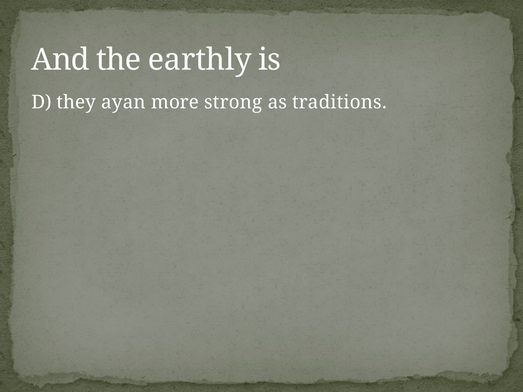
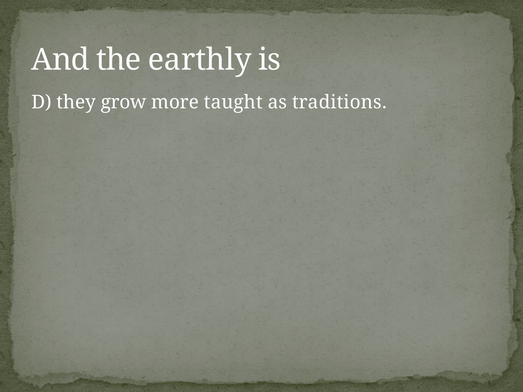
ayan: ayan -> grow (124, 102)
strong: strong -> taught (233, 102)
